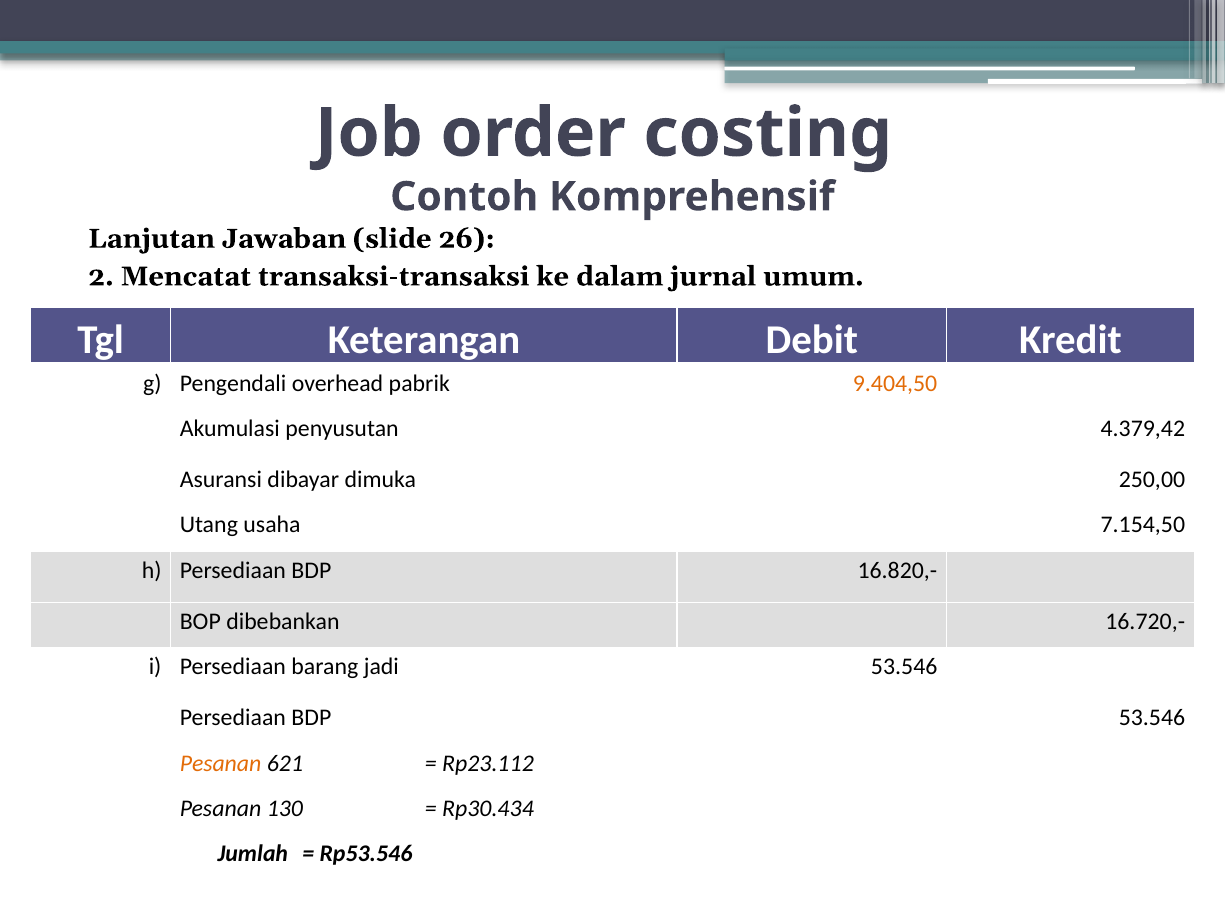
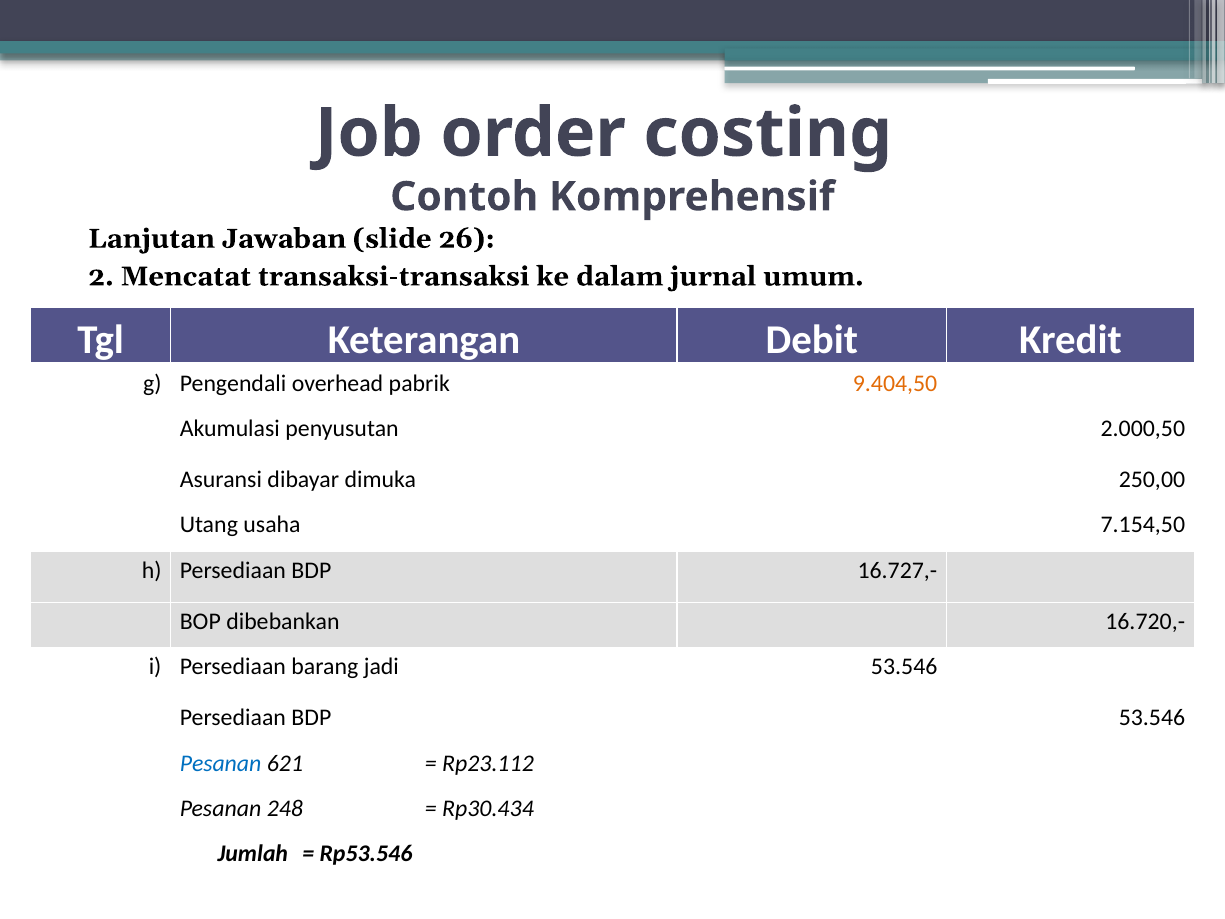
4.379,42: 4.379,42 -> 2.000,50 (1143, 429)
16.820,-: 16.820,- -> 16.727,- (897, 570)
Pesanan colour: orange -> blue (221, 763)
130: 130 -> 248 (285, 808)
